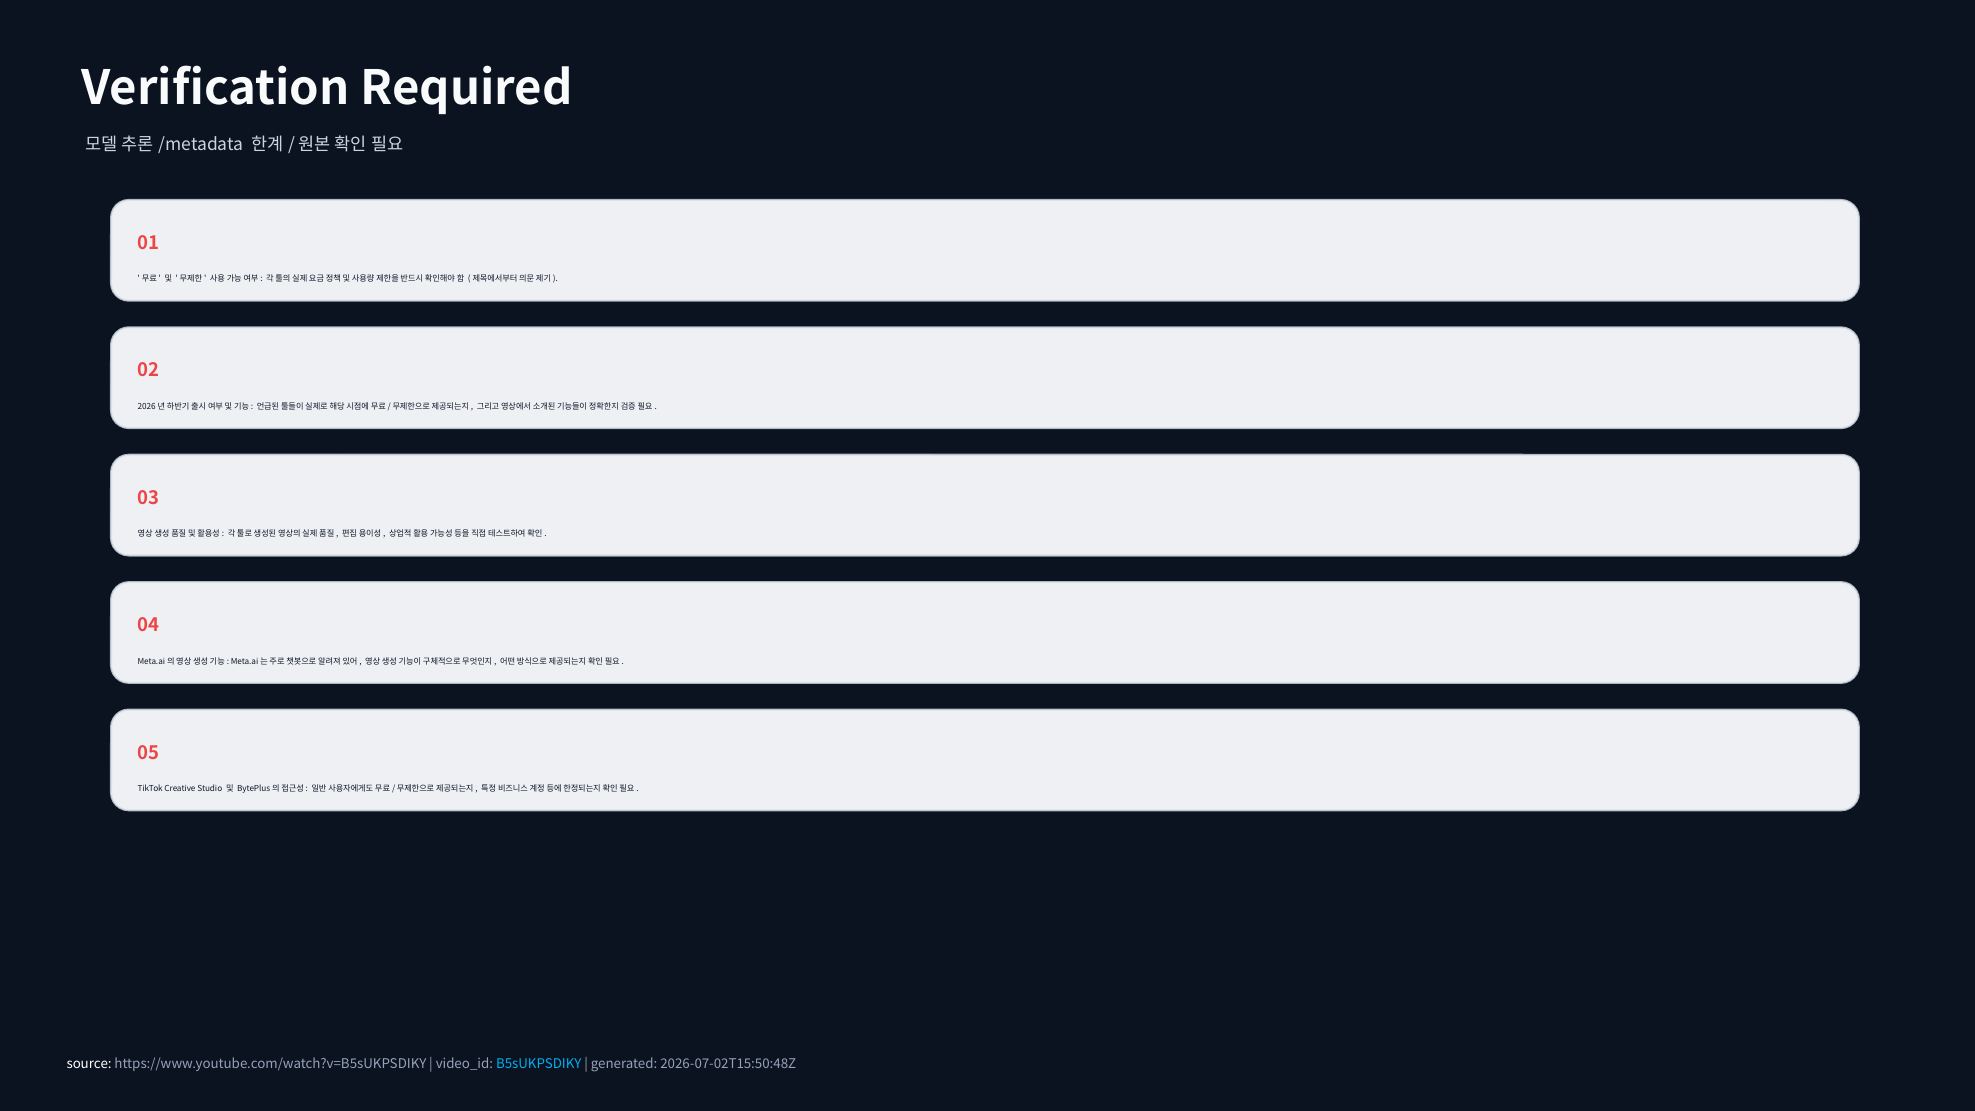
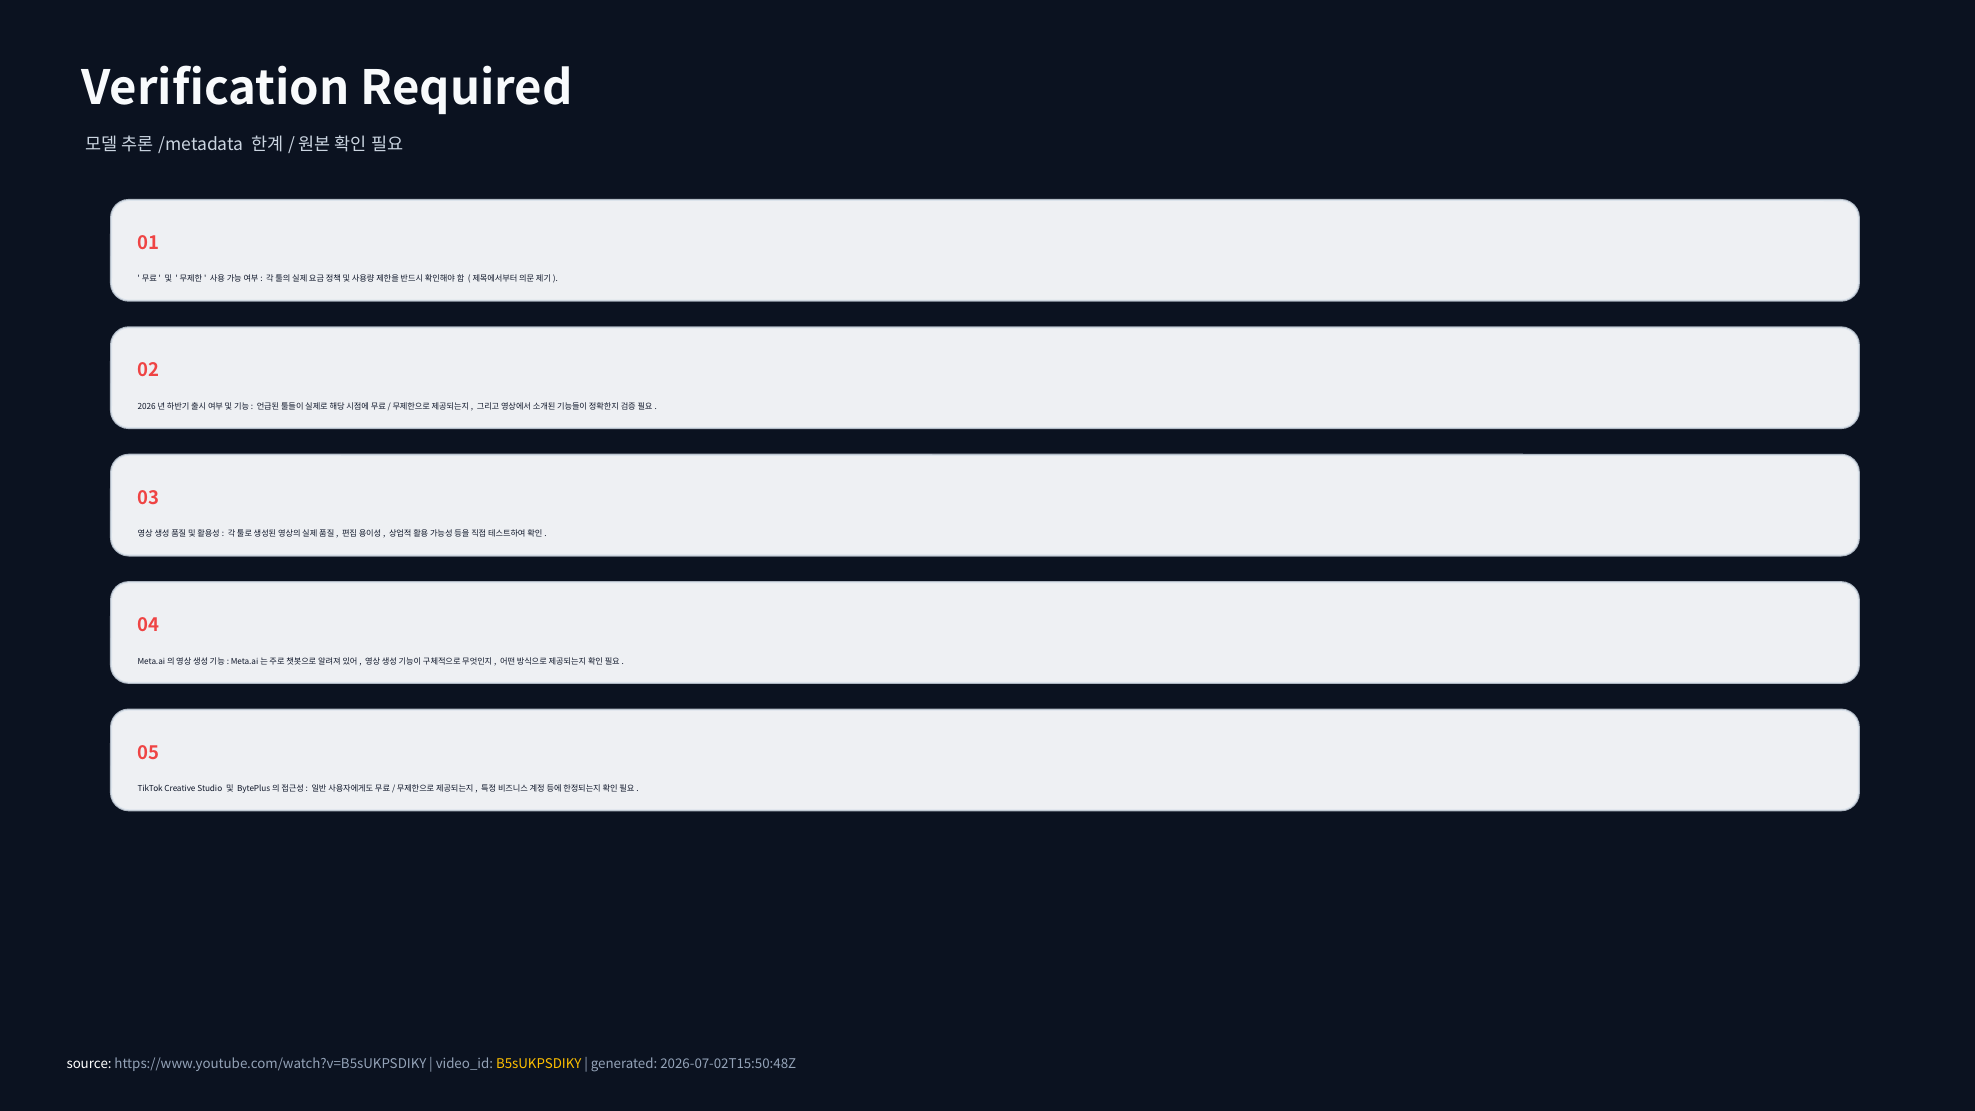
B5sUKPSDIKY colour: light blue -> yellow (539, 1064)
